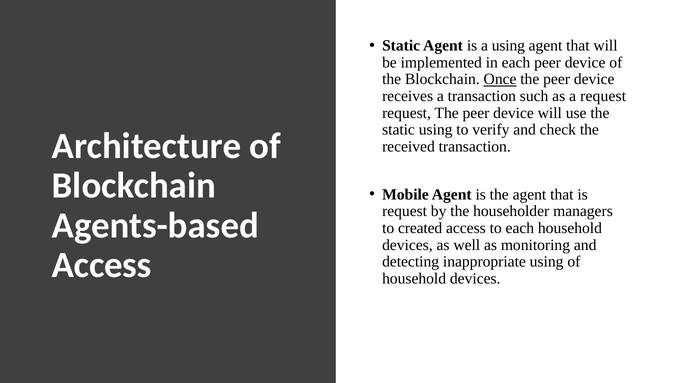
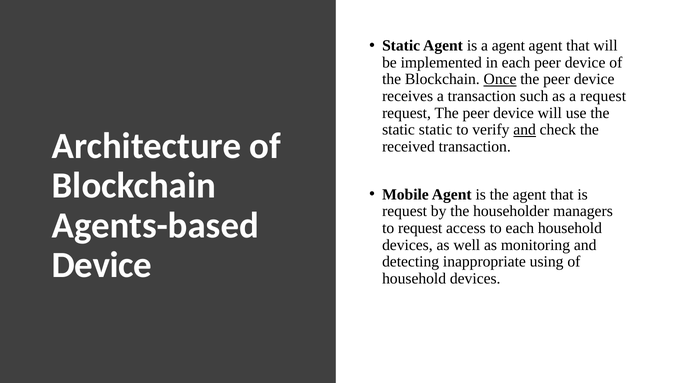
a using: using -> agent (508, 46)
static using: using -> static (436, 130)
and underline: none -> present (525, 130)
to created: created -> request (420, 228)
Access: Access -> Device (102, 265)
